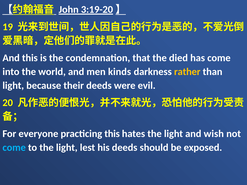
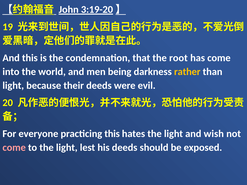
died: died -> root (178, 58)
kinds: kinds -> being (120, 72)
come colour: light blue -> pink (14, 148)
